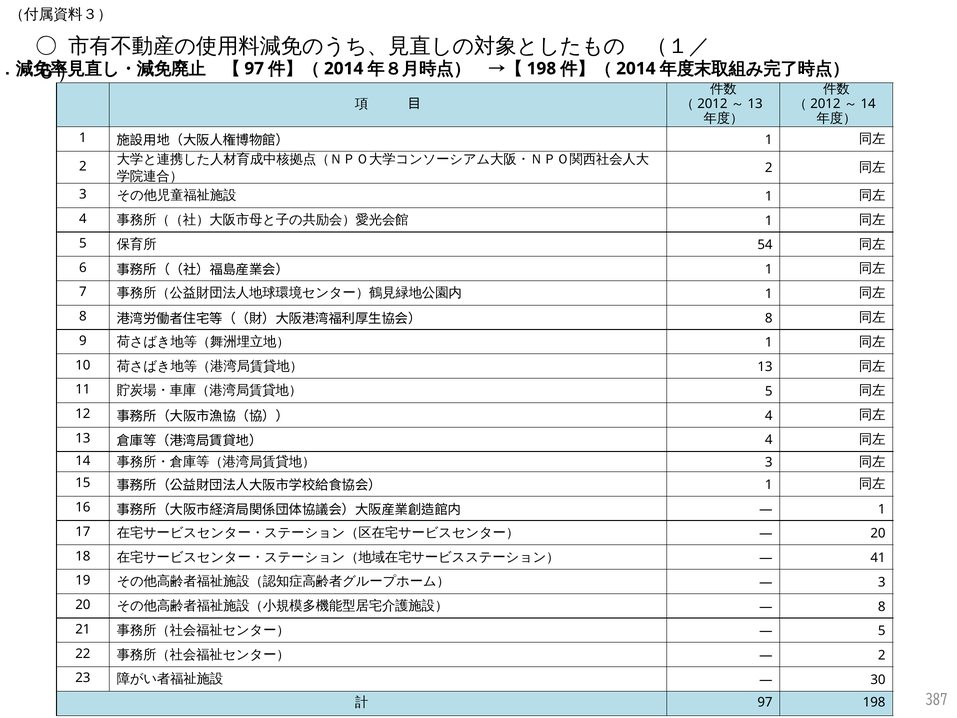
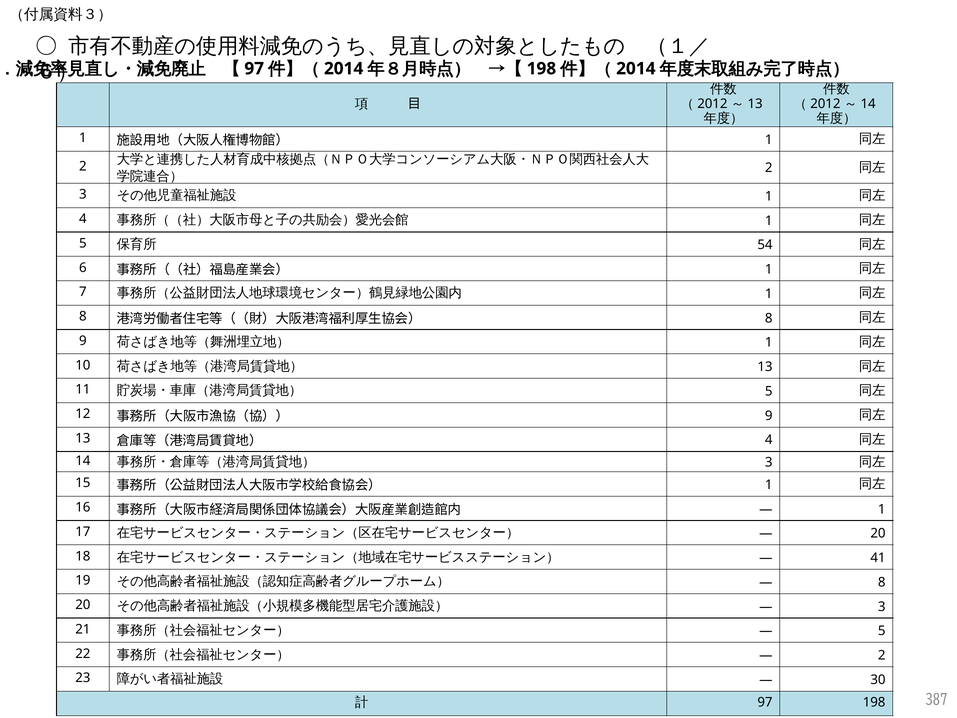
4: 4 -> 9 (769, 416)
3: 3 -> 8 (882, 582)
8: 8 -> 3 (882, 606)
